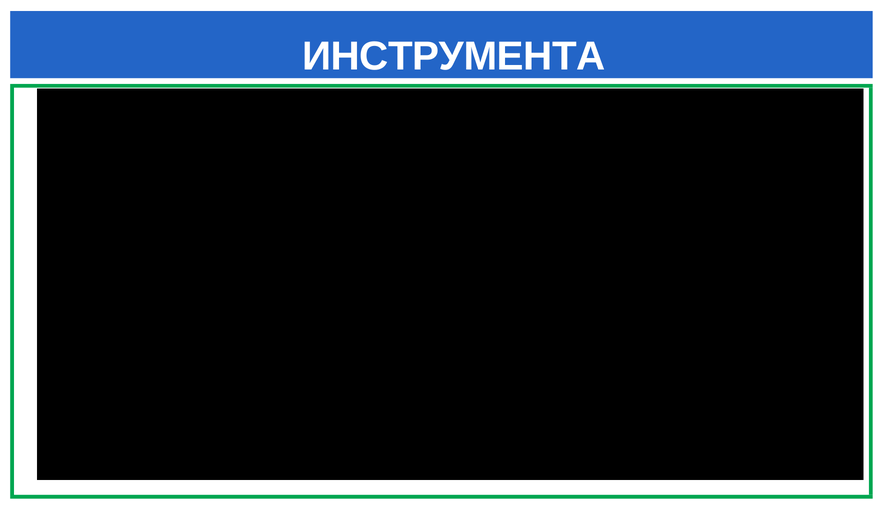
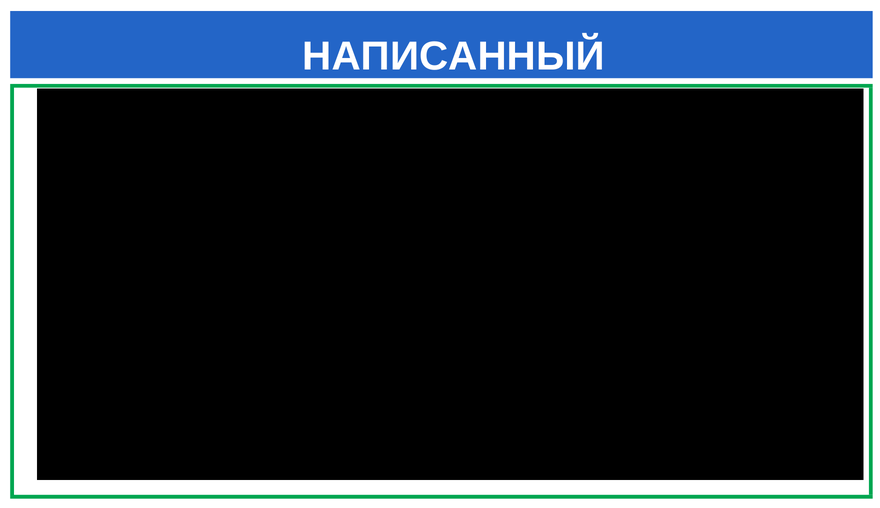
ИНСТРУМЕНТА: ИНСТРУМЕНТА -> НАПИСАННЫЙ (454, 56)
